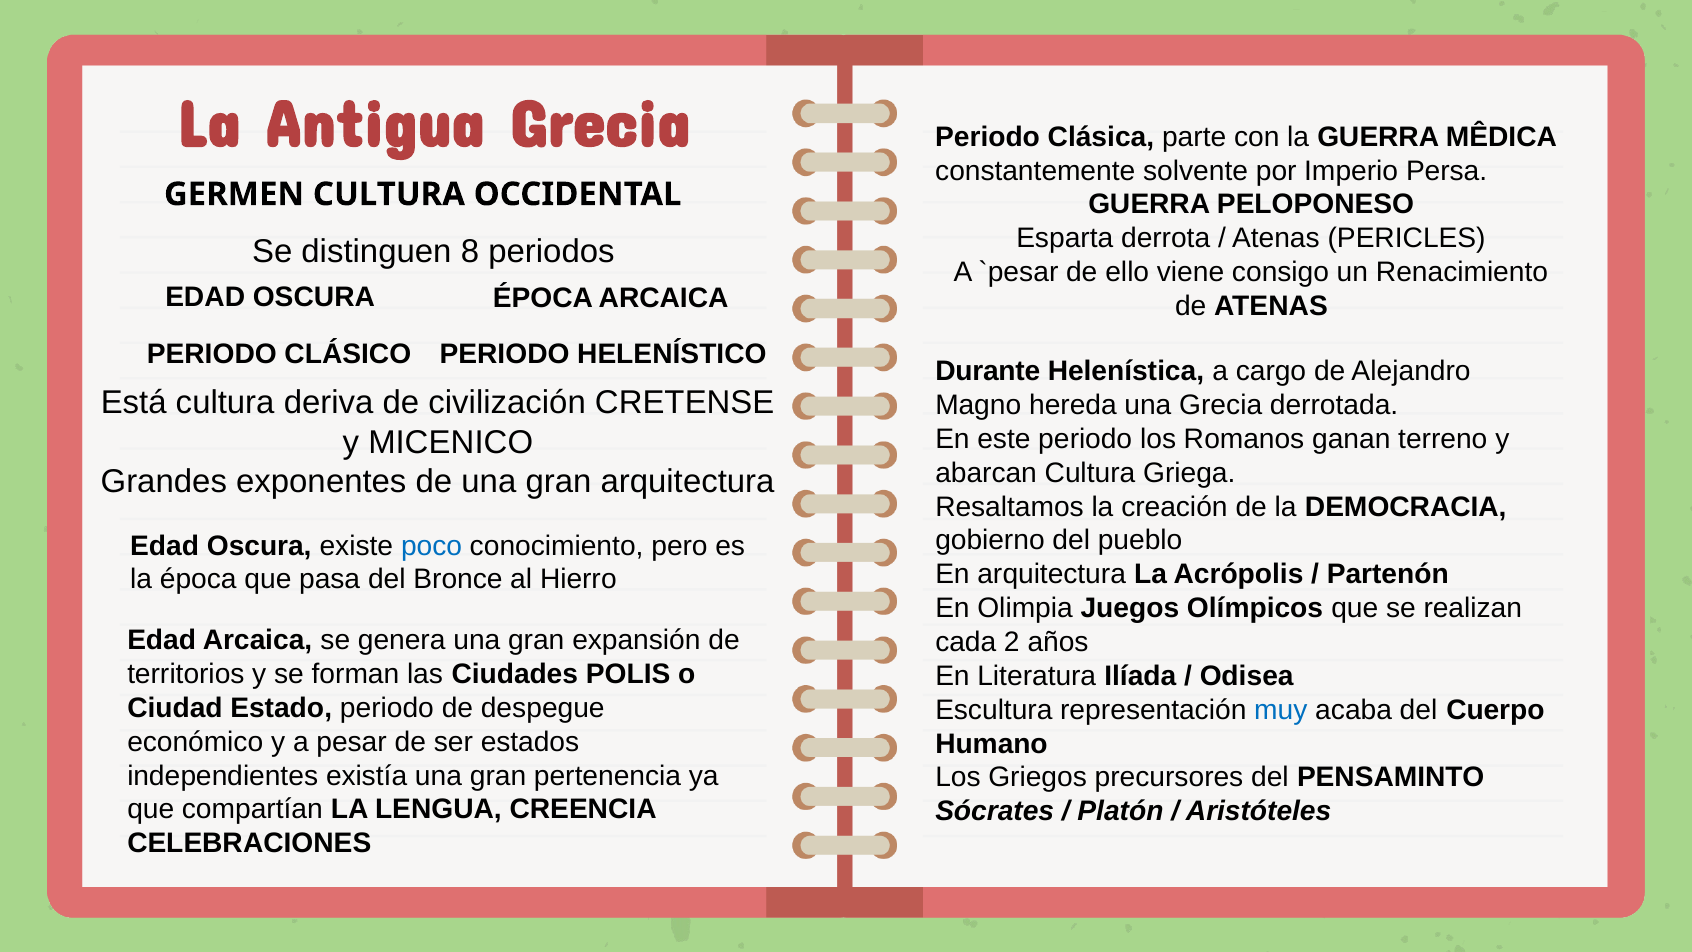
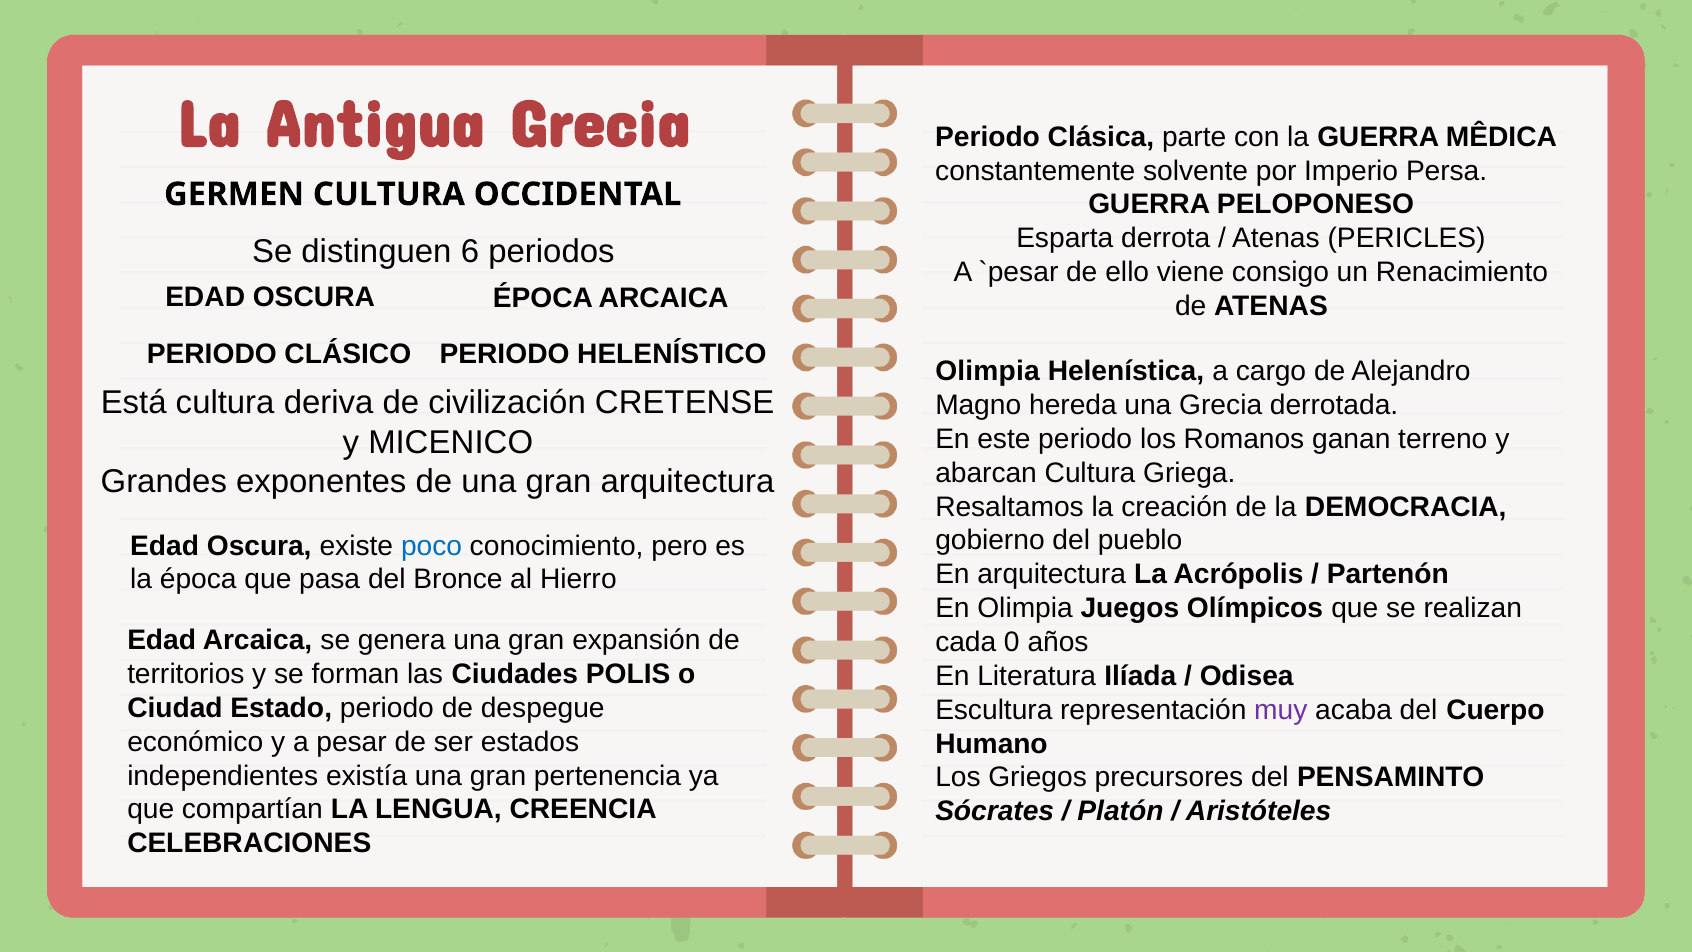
8: 8 -> 6 (470, 251)
Durante: Durante -> Olimpia (988, 371)
2: 2 -> 0 (1012, 642)
muy colour: blue -> purple (1281, 710)
